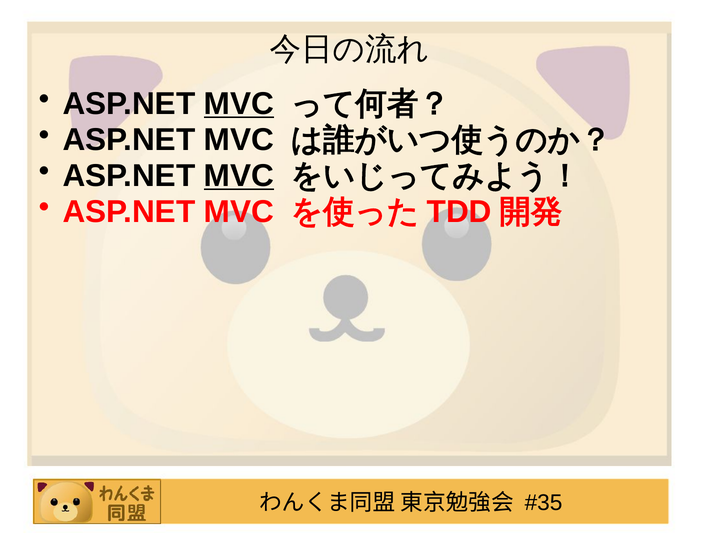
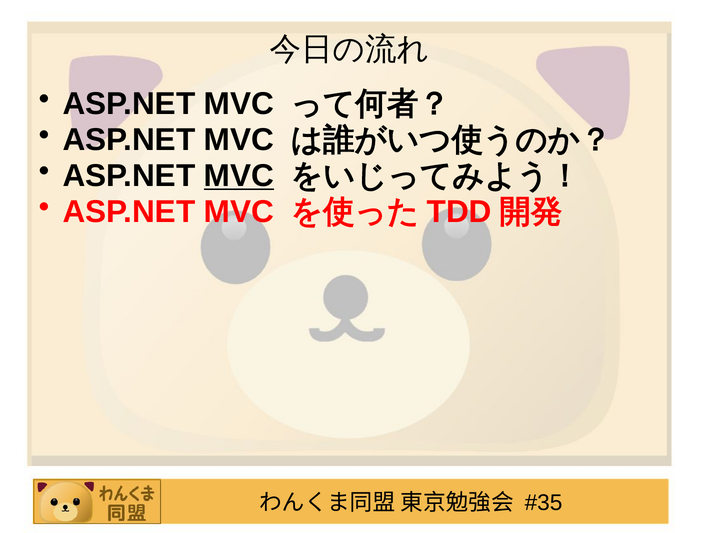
MVC underline: present -> none (239, 104)
